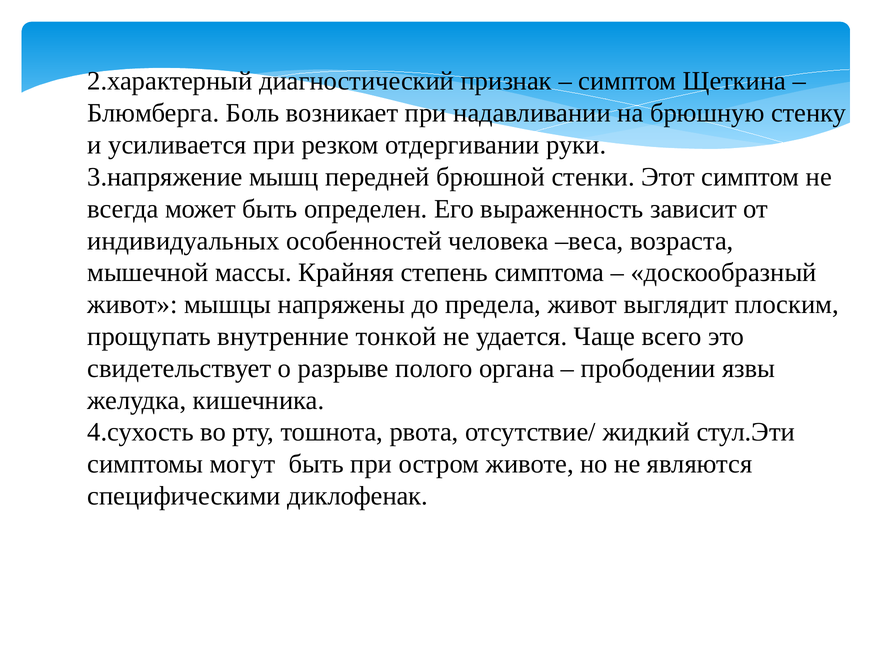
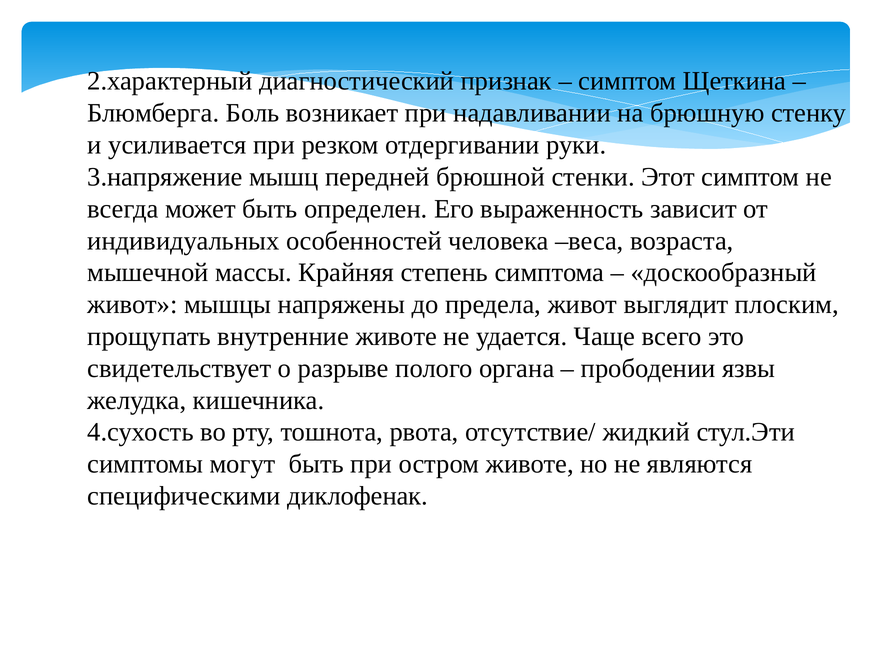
внутренние тонкой: тонкой -> животе (396, 337)
